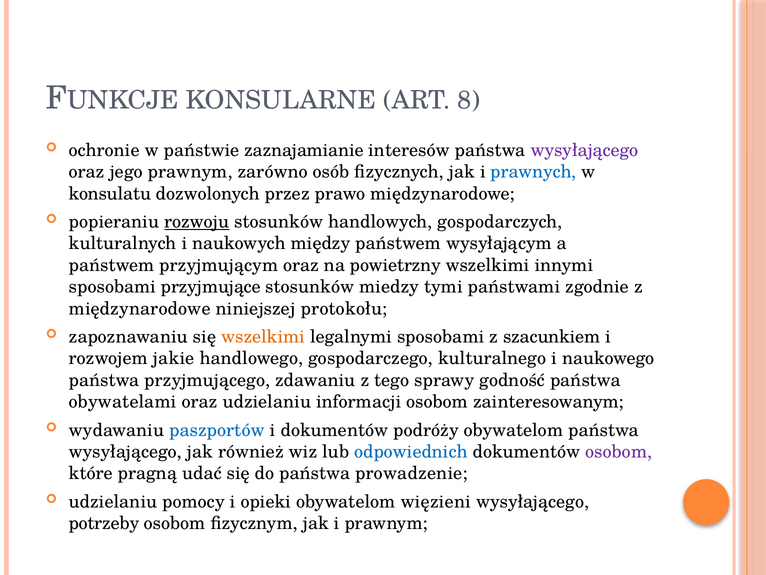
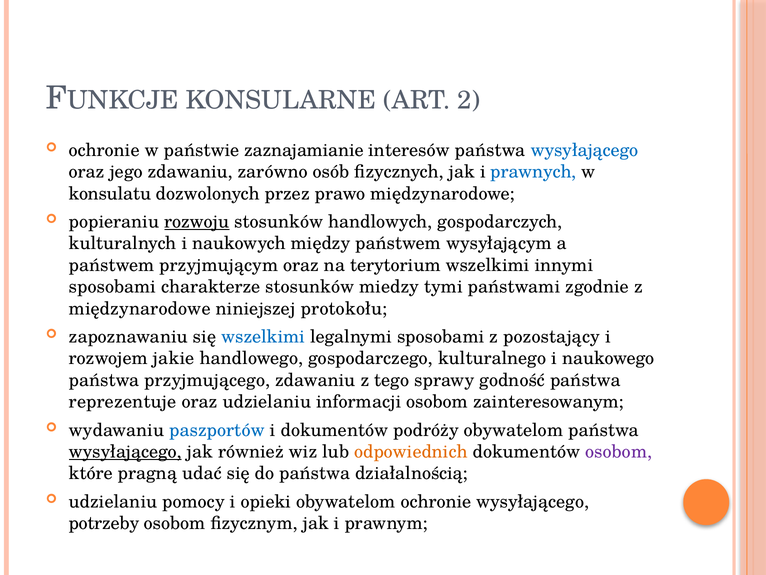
8: 8 -> 2 (469, 100)
wysyłającego colour: purple -> blue (584, 150)
jego prawnym: prawnym -> zdawaniu (190, 172)
powietrzny: powietrzny -> terytorium (395, 265)
przyjmujące: przyjmujące -> charakterze (211, 287)
wszelkimi colour: orange -> blue (263, 336)
szacunkiem: szacunkiem -> pozostający (552, 336)
obywatelami: obywatelami -> reprezentuje (123, 402)
wysyłającego underline: none -> present (125, 451)
odpowiednich colour: blue -> orange (411, 451)
prowadzenie: prowadzenie -> działalnością (412, 473)
obywatelom więzieni: więzieni -> ochronie (436, 501)
